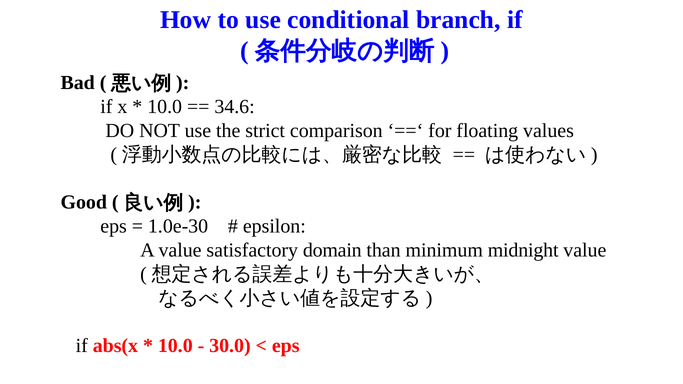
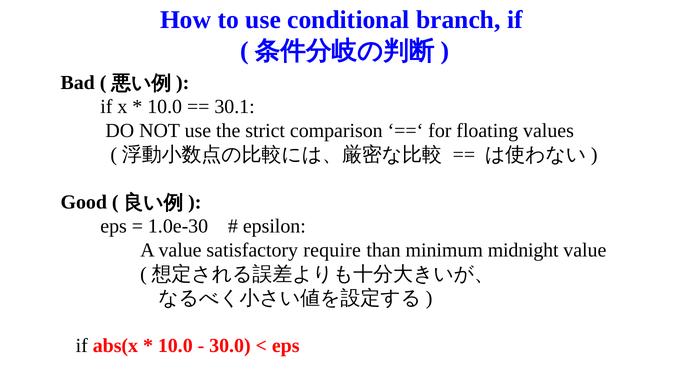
34.6: 34.6 -> 30.1 (235, 107)
domain: domain -> require (332, 250)
